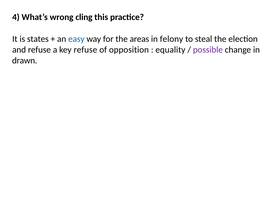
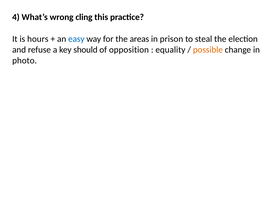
states: states -> hours (38, 39)
felony: felony -> prison (171, 39)
key refuse: refuse -> should (86, 50)
possible colour: purple -> orange (208, 50)
drawn: drawn -> photo (25, 60)
